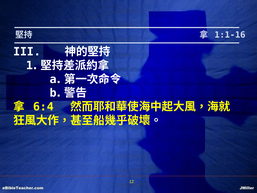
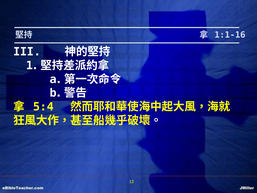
6:4: 6:4 -> 5:4 (43, 107)
